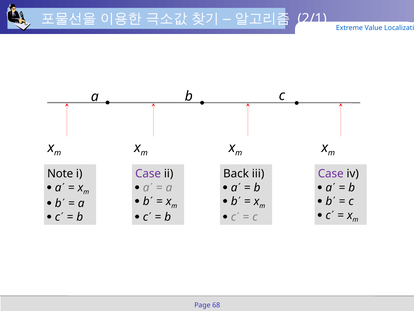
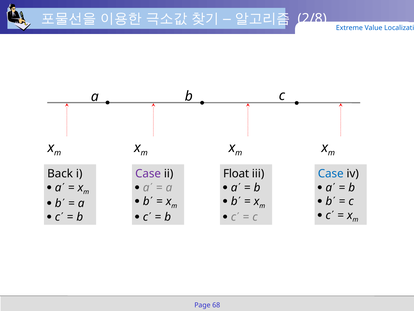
2/1: 2/1 -> 2/8 (312, 19)
Note: Note -> Back (60, 173)
Back: Back -> Float (236, 173)
Case colour: purple -> blue (331, 173)
